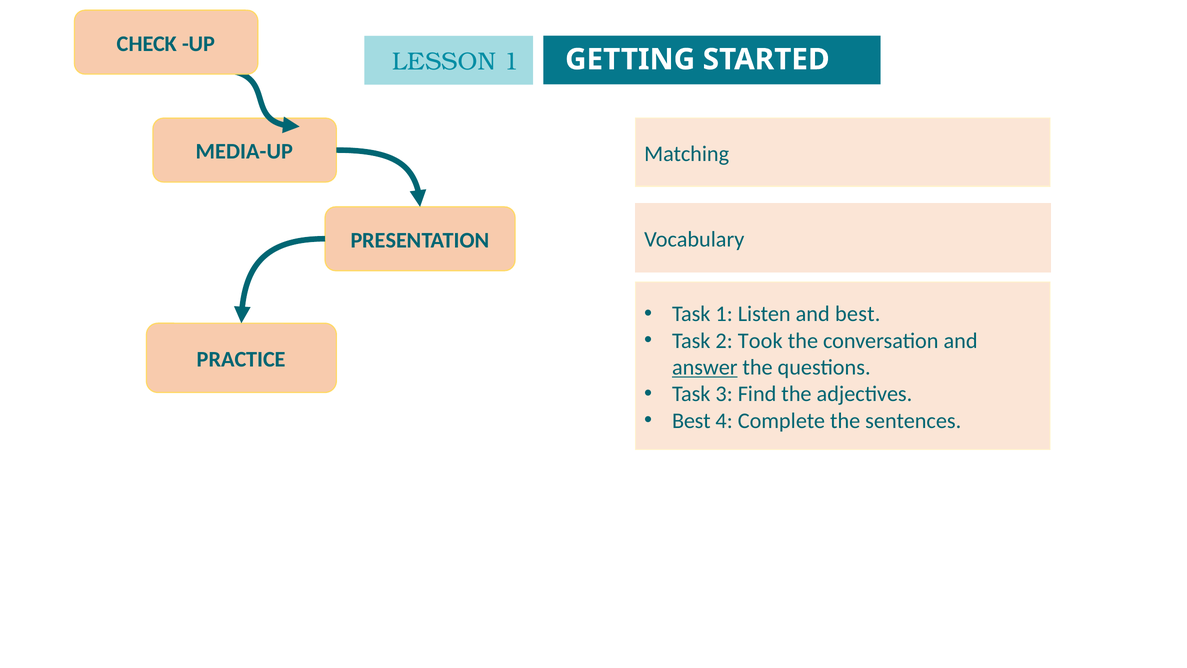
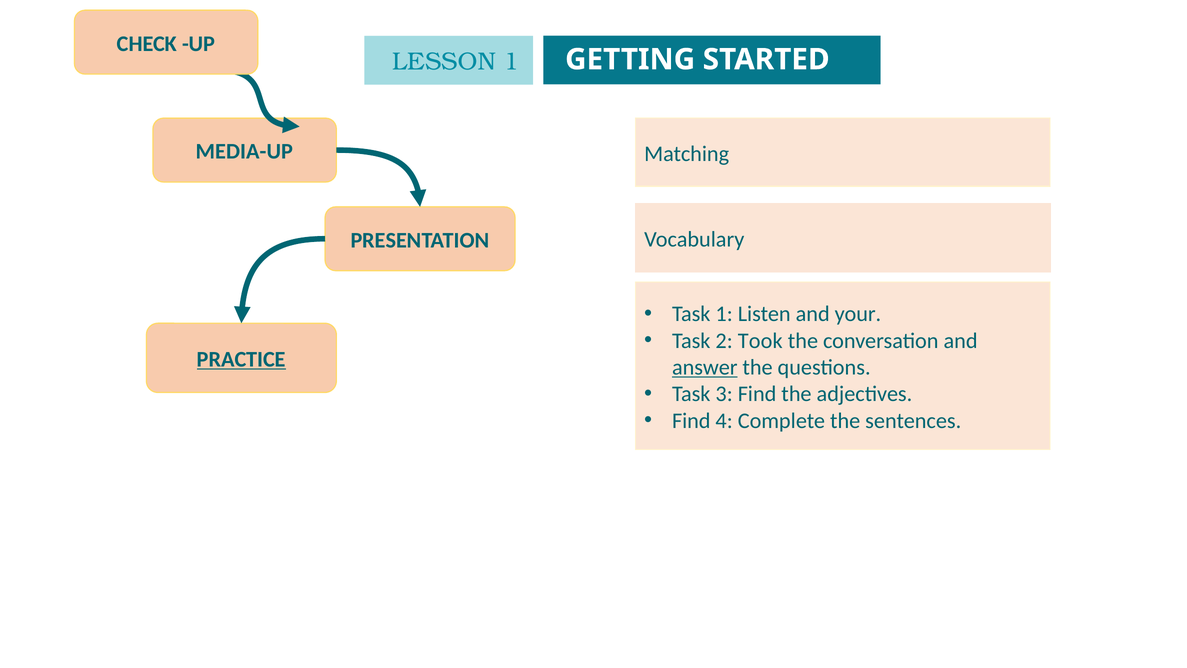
and best: best -> your (858, 314)
PRACTICE underline: none -> present (241, 359)
Best: Best -> Find (691, 421)
